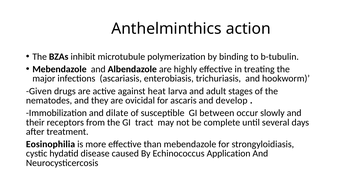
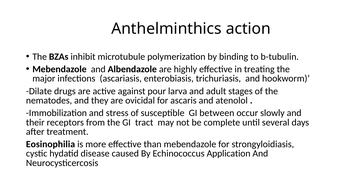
Given: Given -> Dilate (39, 91)
heat: heat -> pour (157, 91)
develop: develop -> atenolol (232, 100)
dilate: dilate -> stress (117, 113)
